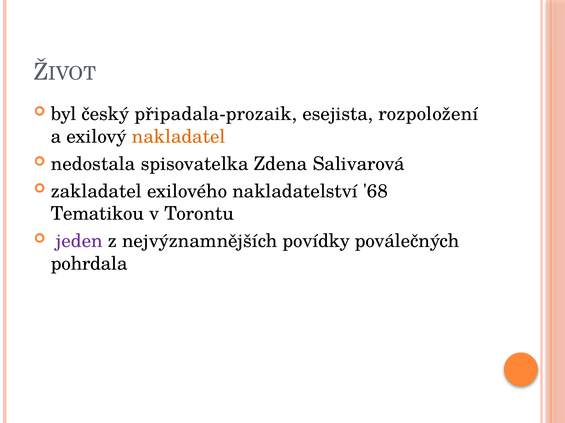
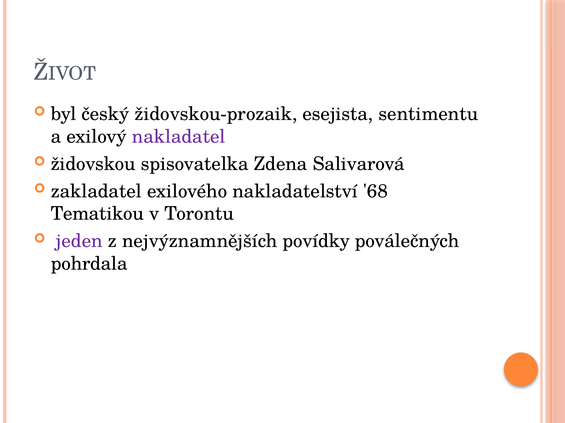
připadala-prozaik: připadala-prozaik -> židovskou-prozaik (216, 114)
rozpoložení: rozpoložení -> sentimentu (428, 114)
nakladatel colour: orange -> purple (179, 137)
nedostala: nedostala -> židovskou (93, 164)
